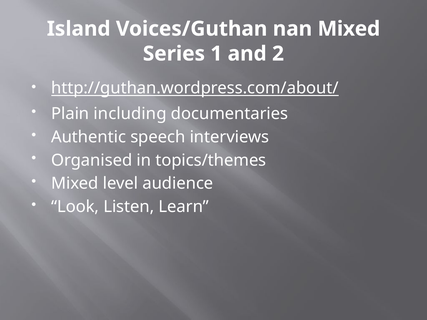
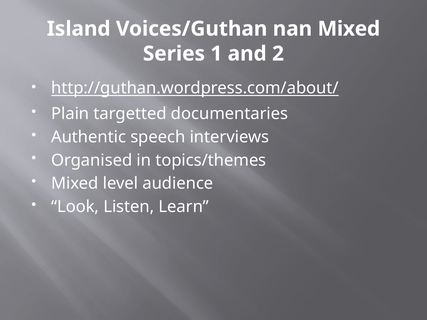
including: including -> targetted (130, 114)
